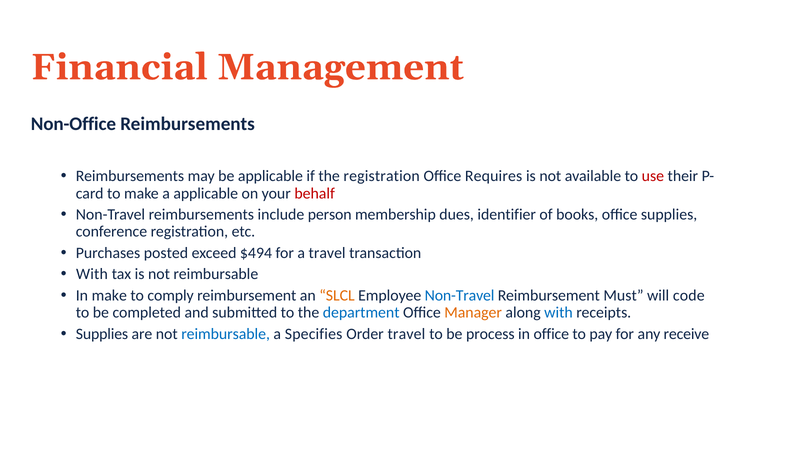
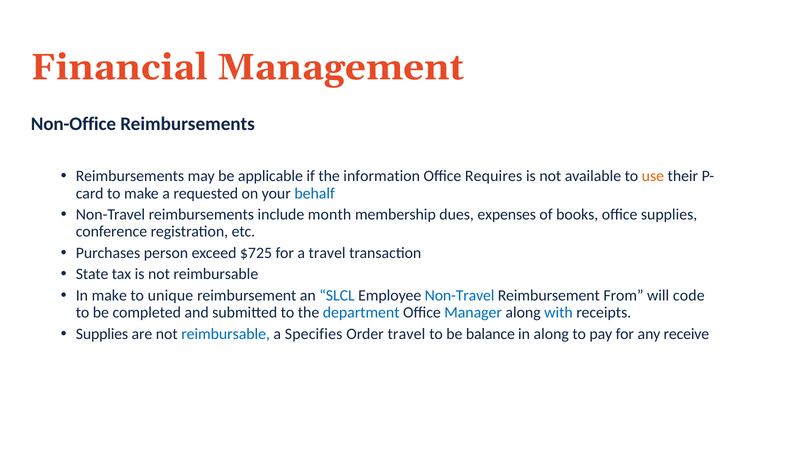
the registration: registration -> information (382, 176)
use colour: red -> orange (653, 176)
a applicable: applicable -> requested (206, 193)
behalf colour: red -> blue (315, 193)
person: person -> month (330, 215)
identifier: identifier -> expenses (507, 215)
posted: posted -> person (166, 253)
$494: $494 -> $725 (256, 253)
With: With -> State (92, 274)
comply: comply -> unique (170, 295)
SLCL colour: orange -> blue (337, 295)
Must: Must -> From (624, 295)
Manager colour: orange -> blue (473, 313)
process: process -> balance (490, 334)
in office: office -> along (551, 334)
